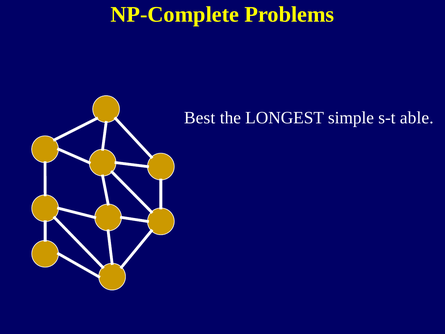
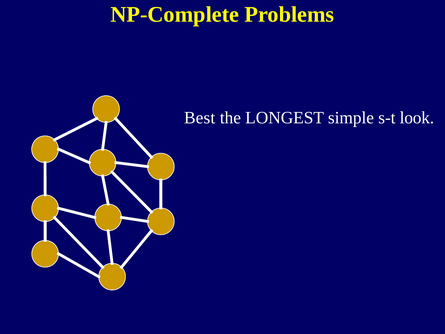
able: able -> look (417, 118)
